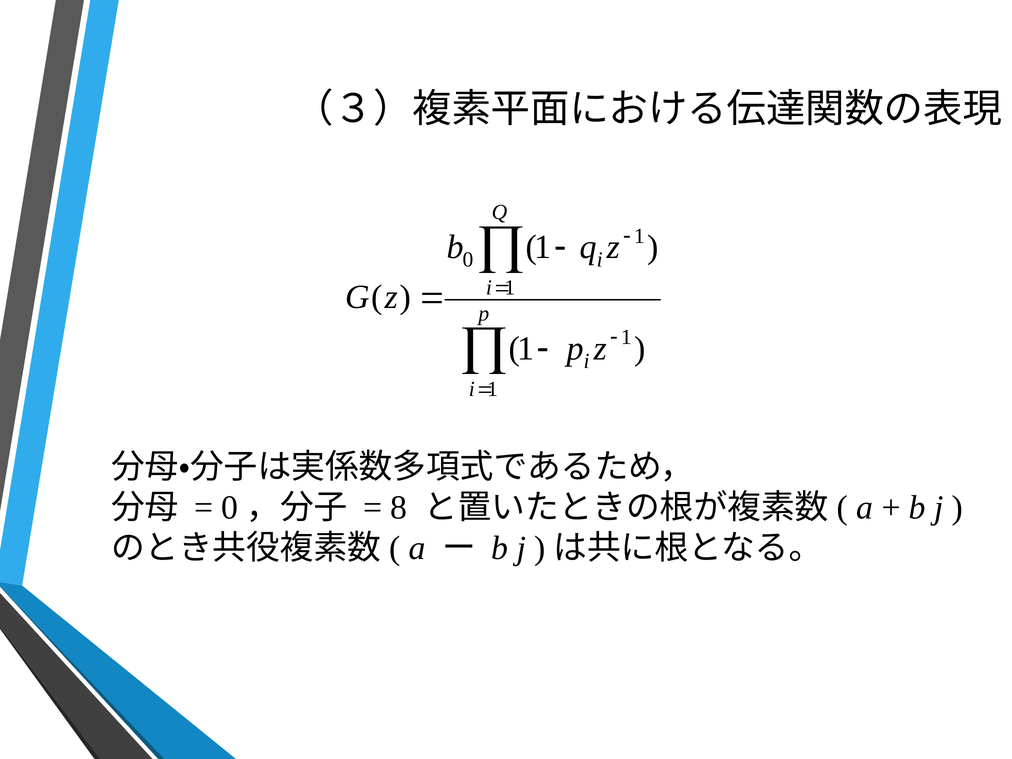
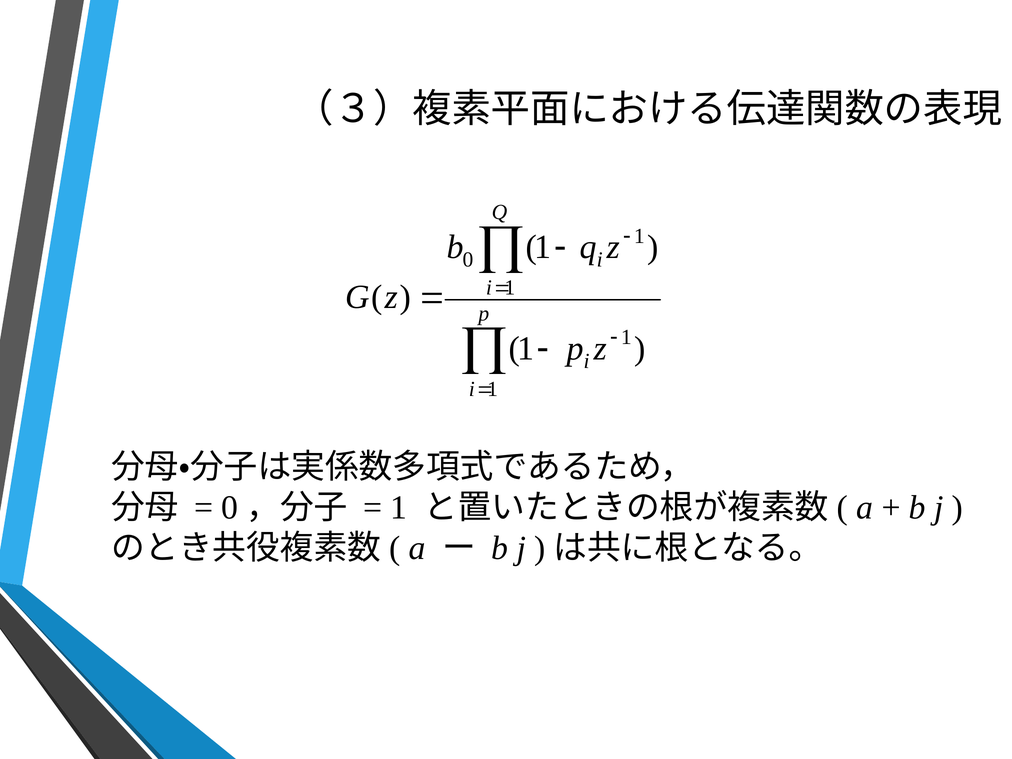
8: 8 -> 1 (399, 508)
